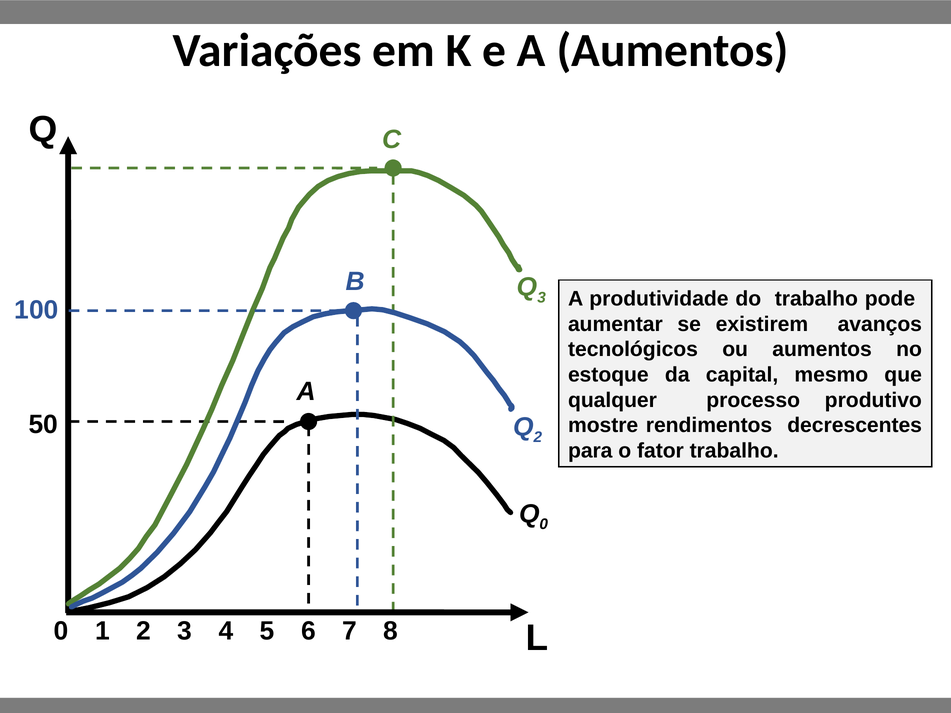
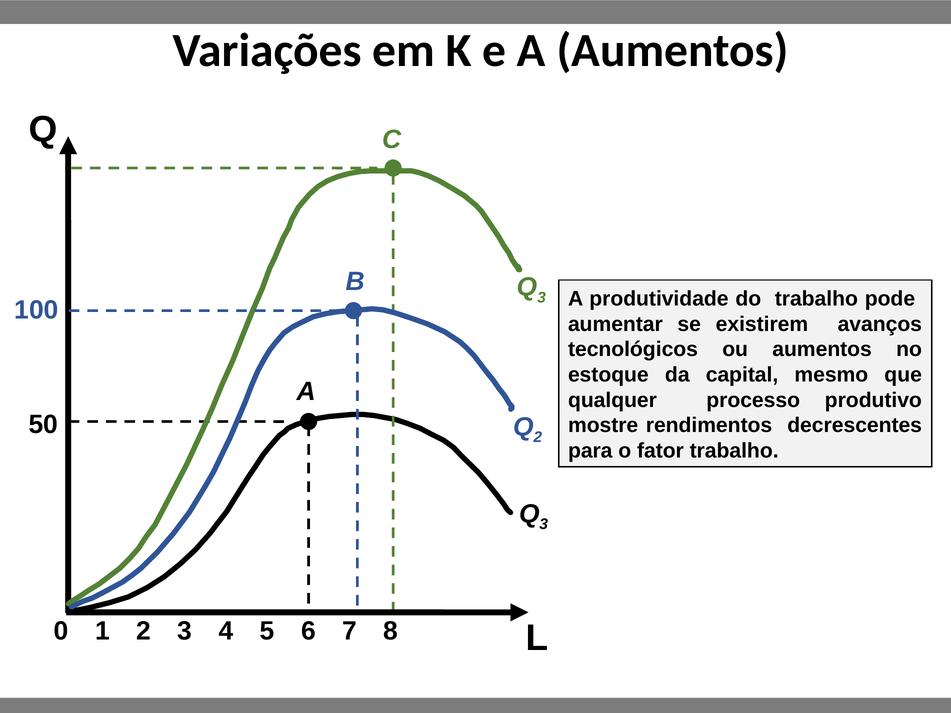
0: 0 -> 3 (544, 524)
